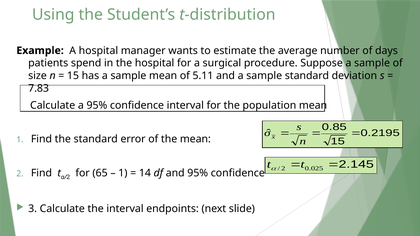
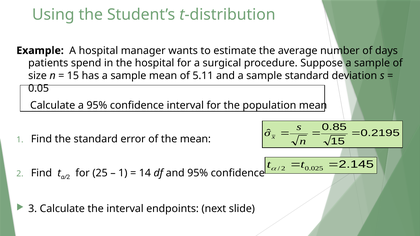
7.83: 7.83 -> 0.05 (39, 88)
65: 65 -> 25 (100, 173)
